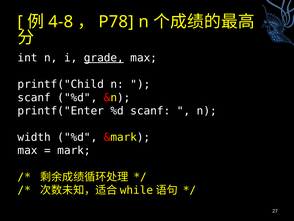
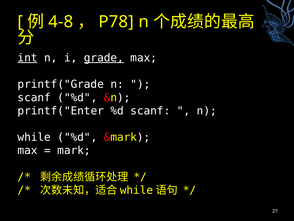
int underline: none -> present (28, 58)
printf("Child: printf("Child -> printf("Grade (61, 84)
width: width -> while (34, 137)
